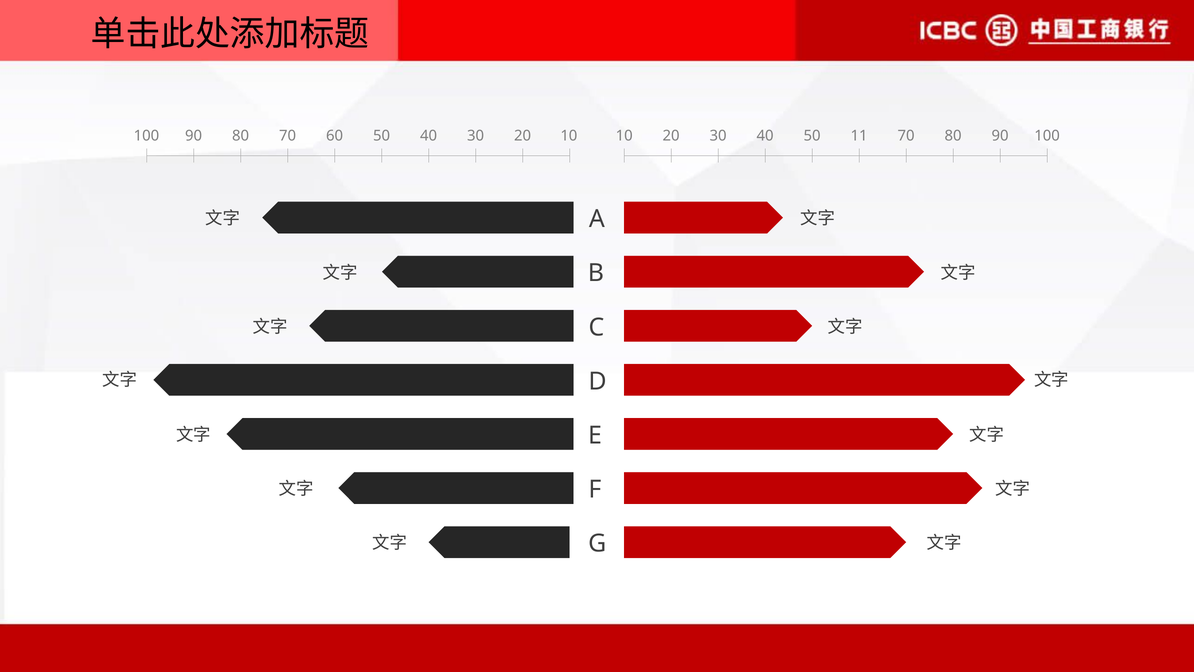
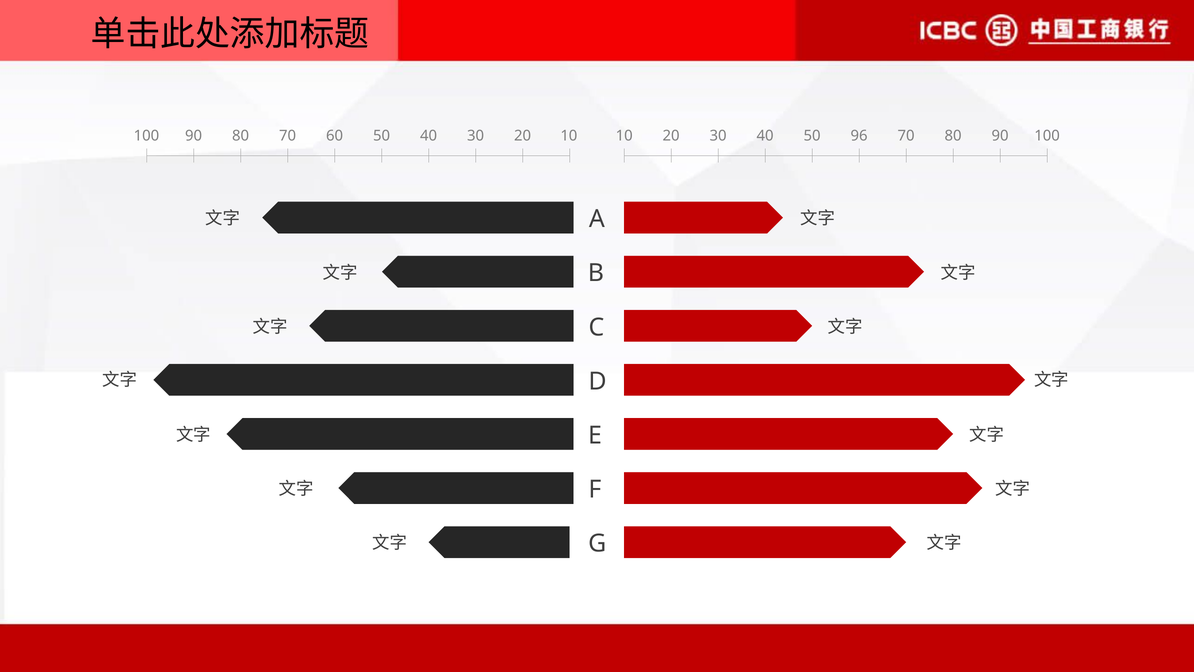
11: 11 -> 96 (859, 136)
